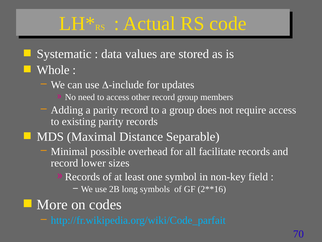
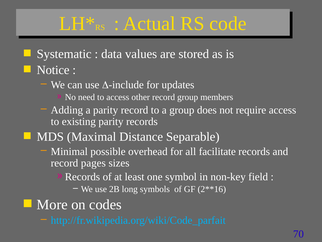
Whole: Whole -> Notice (53, 70)
lower: lower -> pages (93, 163)
